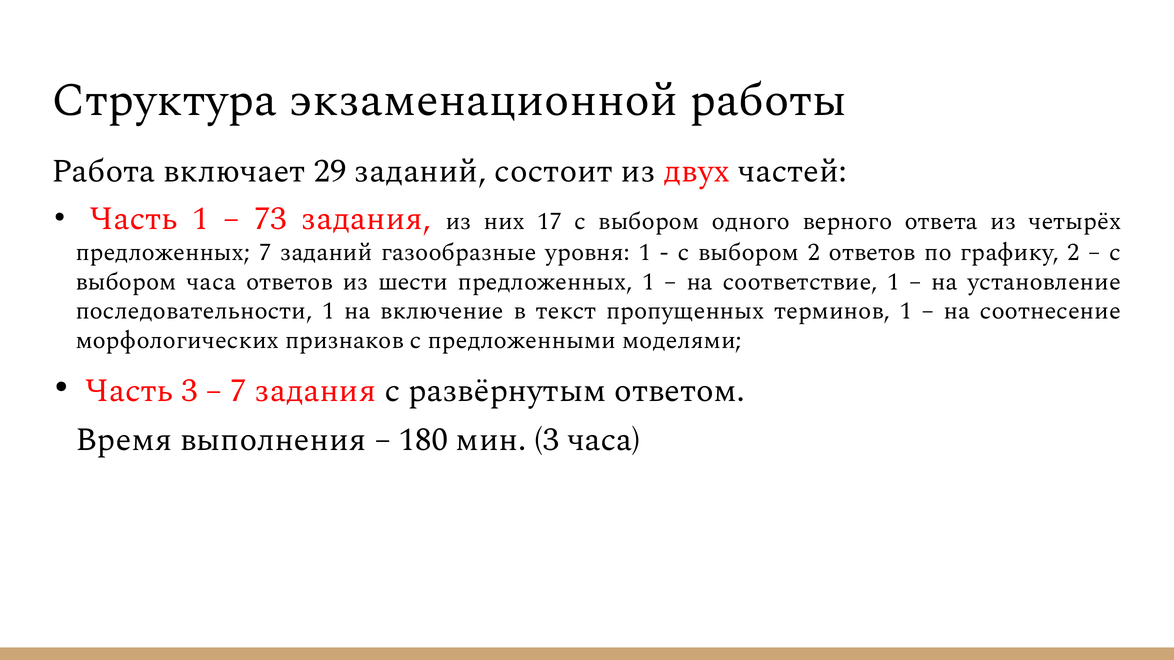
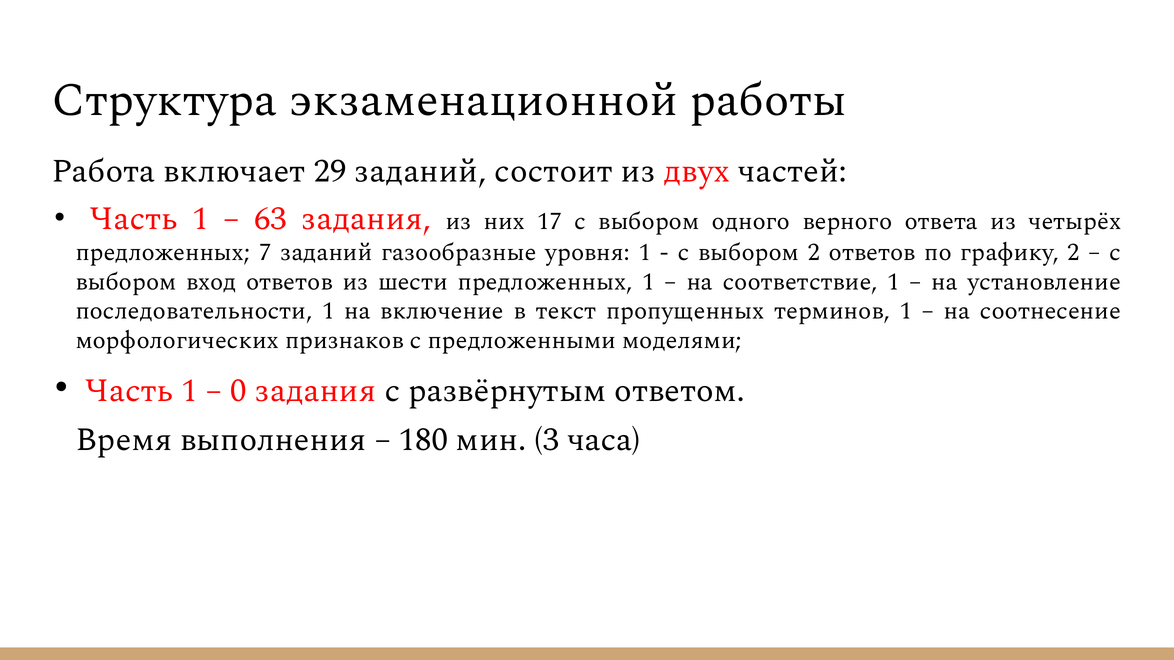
73: 73 -> 63 (270, 219)
выбором часа: часа -> вход (211, 282)
3: 3 -> 1 (189, 391)
7: 7 -> 0 (238, 391)
